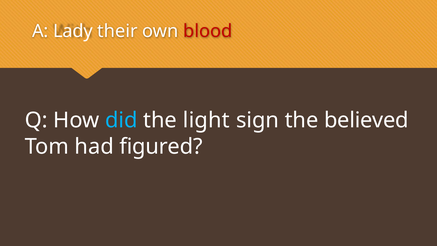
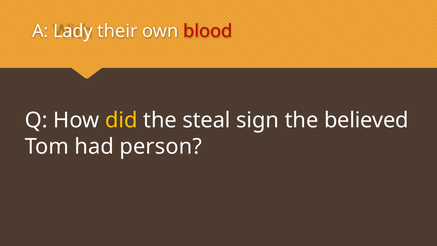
did colour: light blue -> yellow (121, 120)
light: light -> steal (207, 120)
figured: figured -> person (161, 146)
